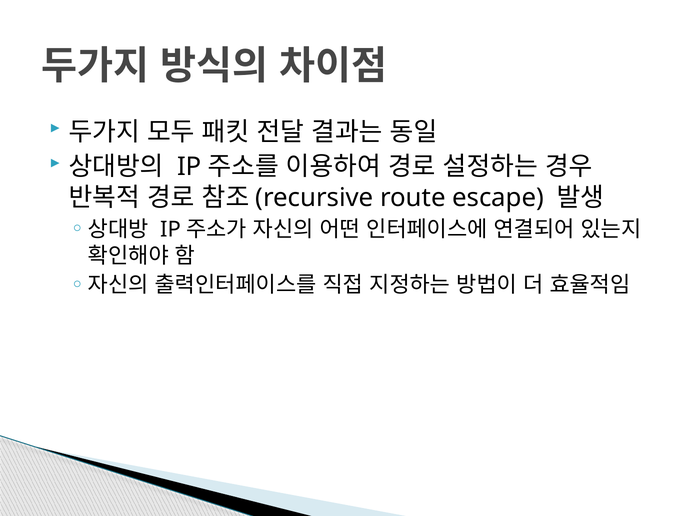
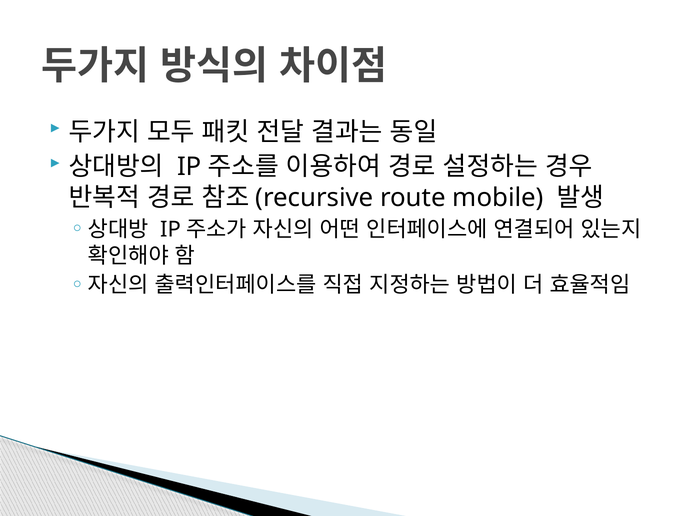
escape: escape -> mobile (498, 198)
